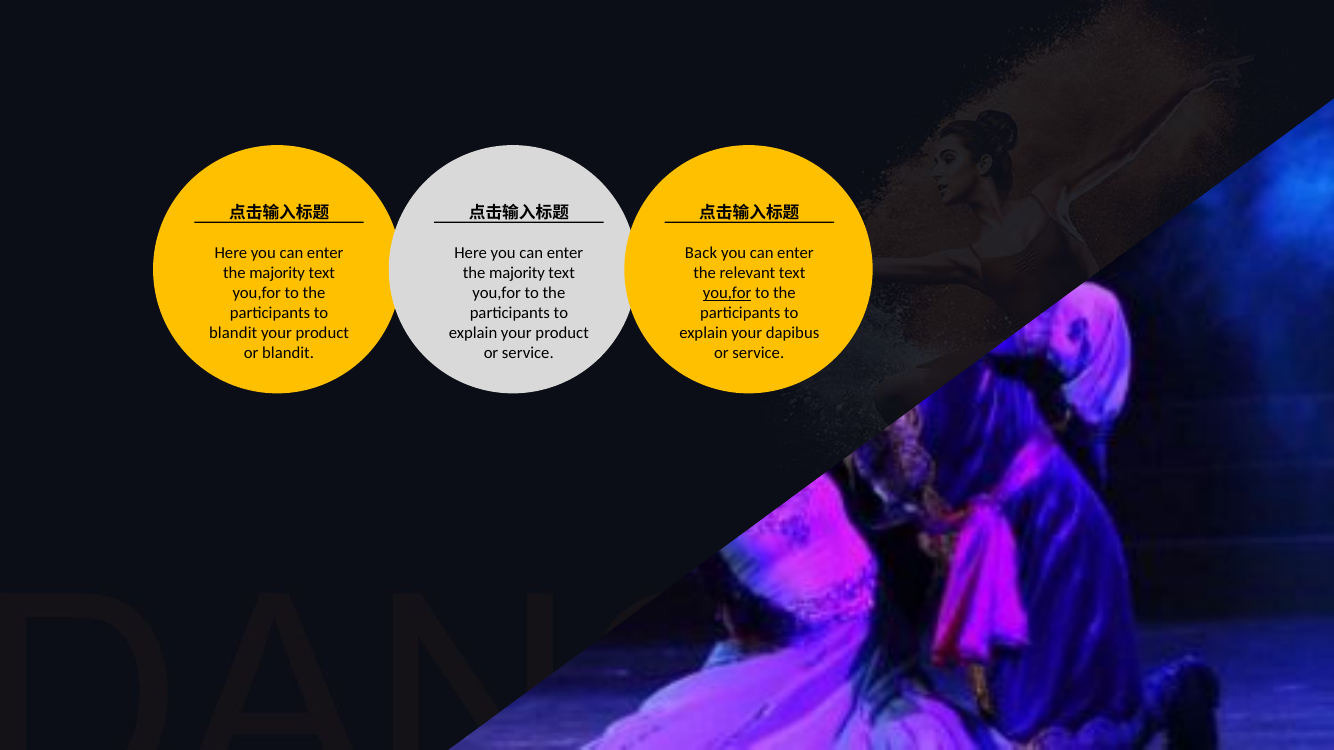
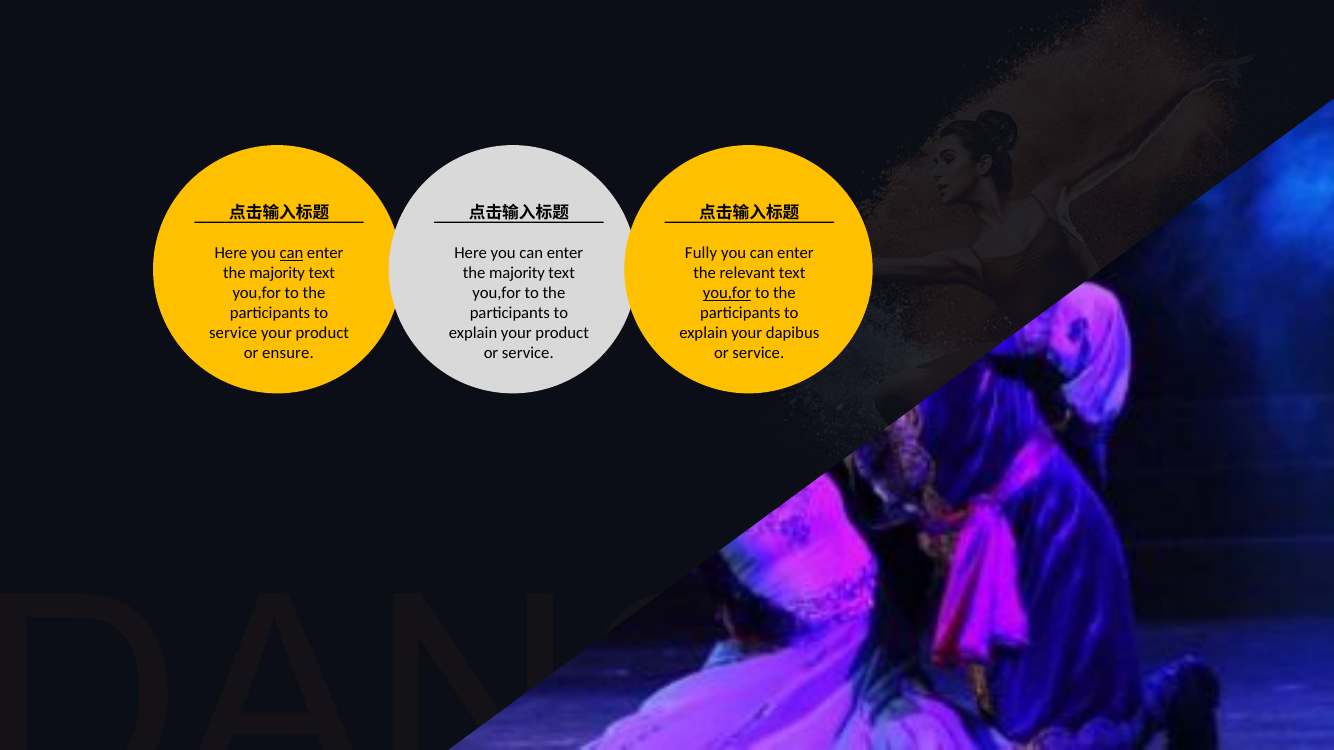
can underline: none -> present (291, 253)
Back: Back -> Fully (701, 253)
blandit: blandit -> service (233, 334)
or blandit: blandit -> ensure (288, 354)
